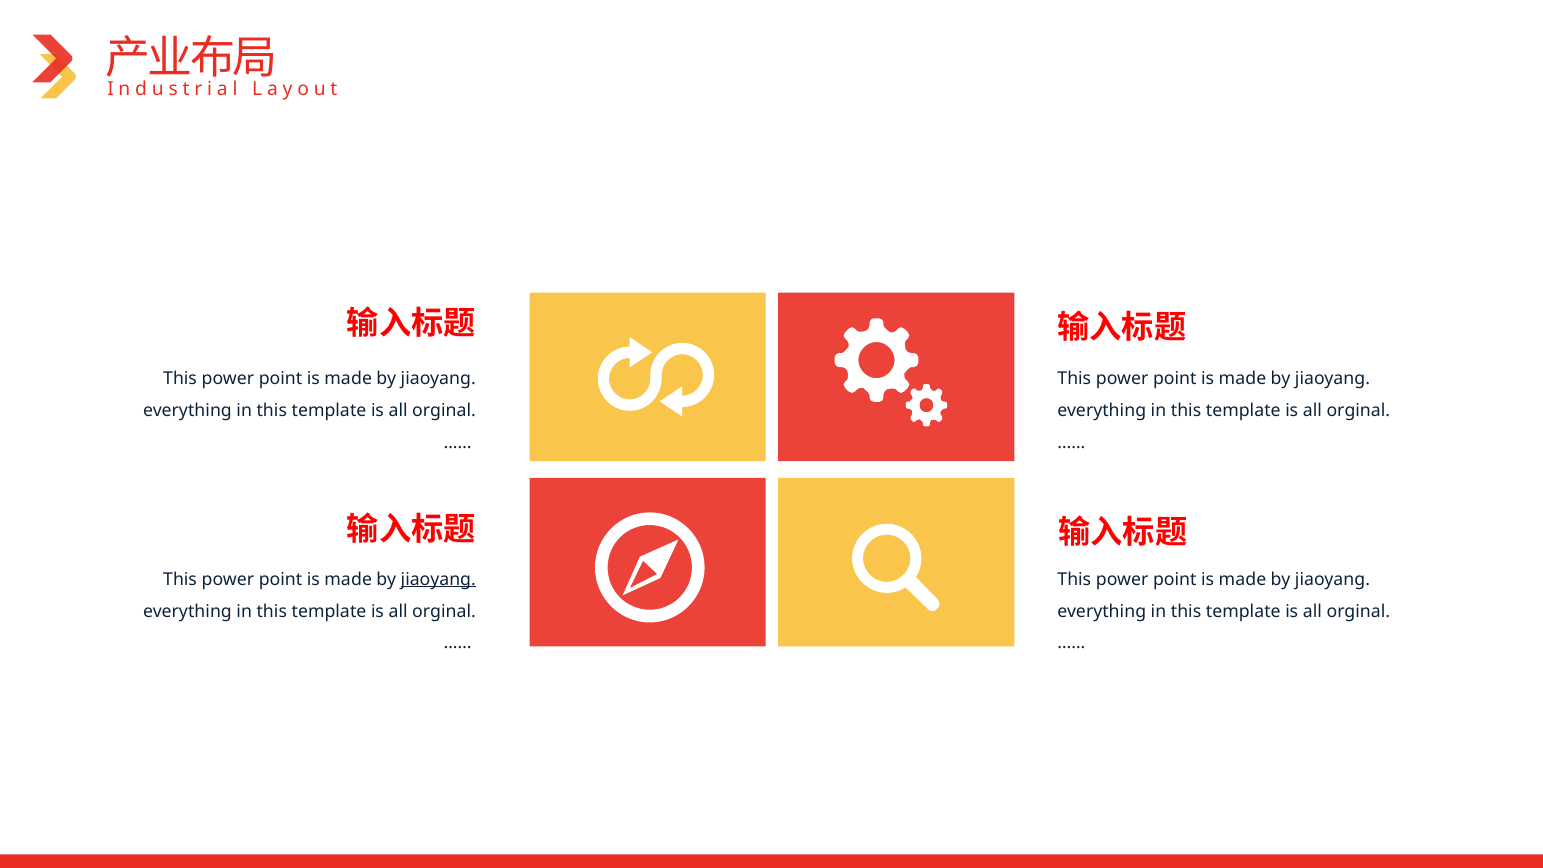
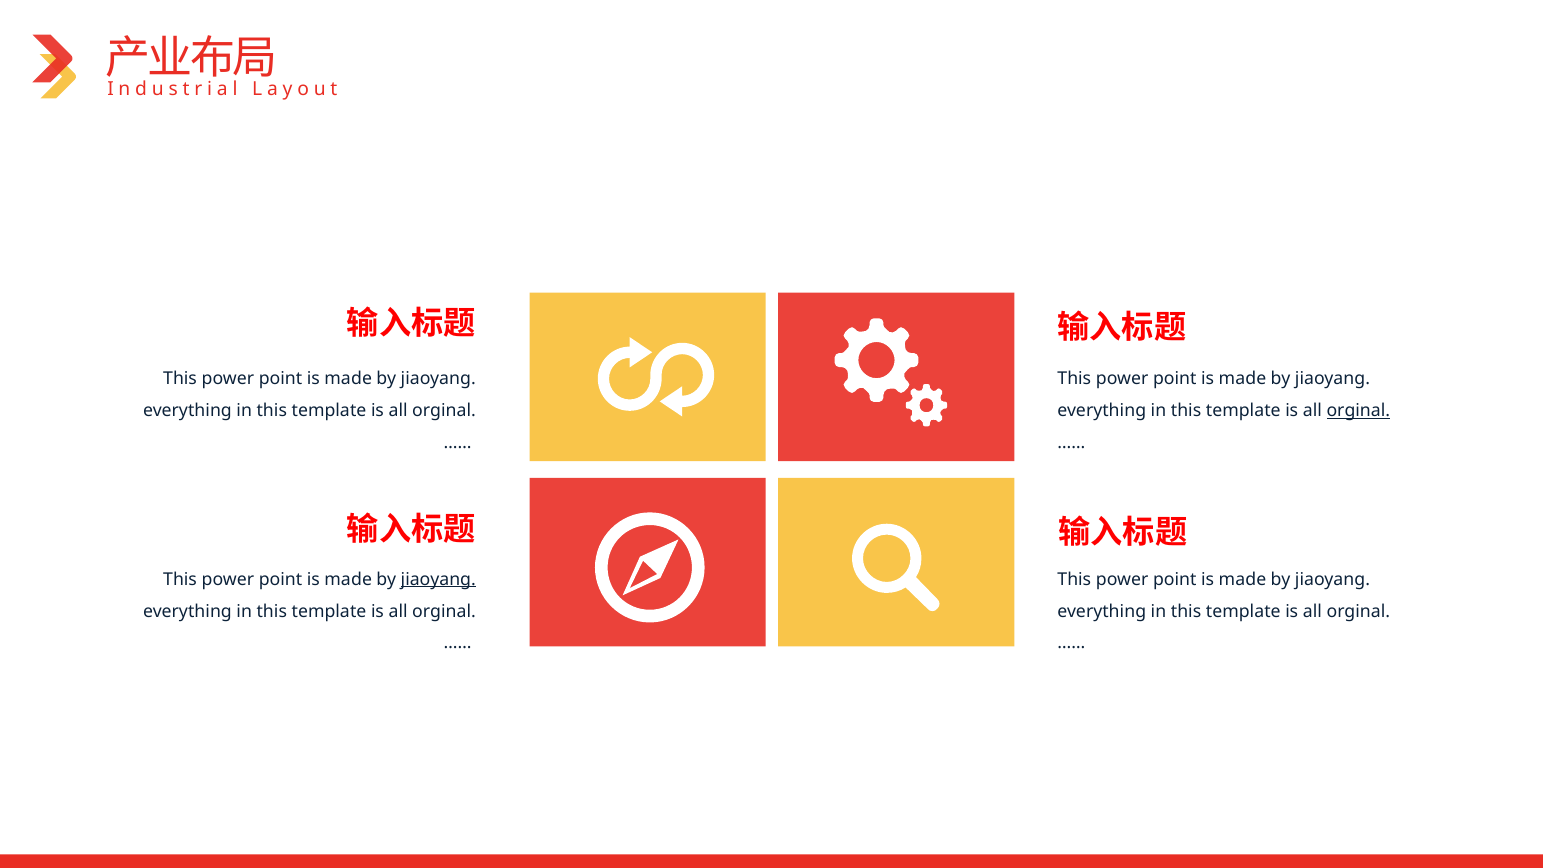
orginal underline: none -> present (1358, 410)
